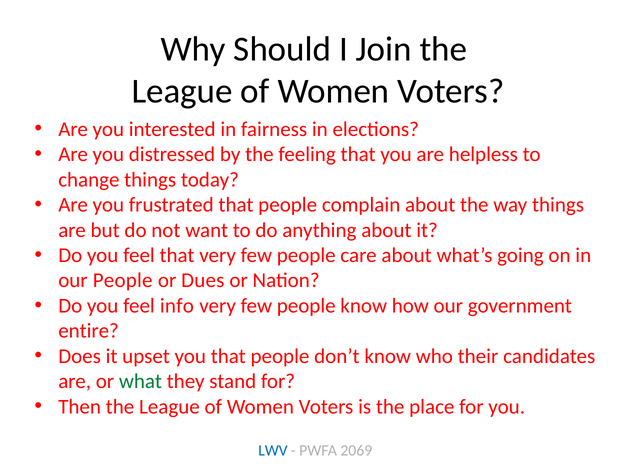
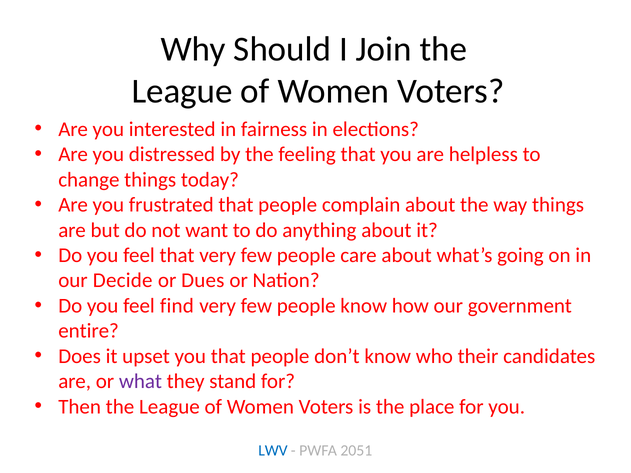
our People: People -> Decide (123, 281)
info: info -> find (177, 306)
what colour: green -> purple (140, 382)
2069: 2069 -> 2051 (356, 451)
